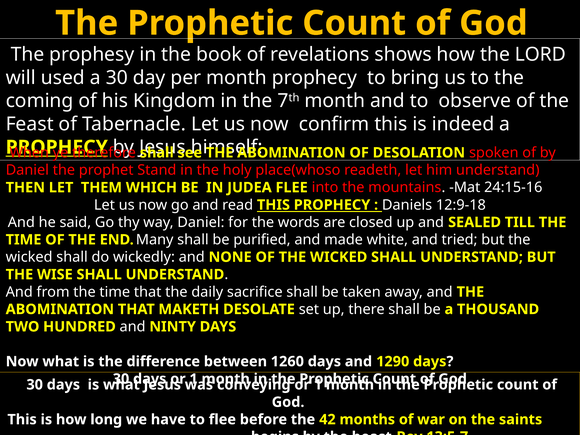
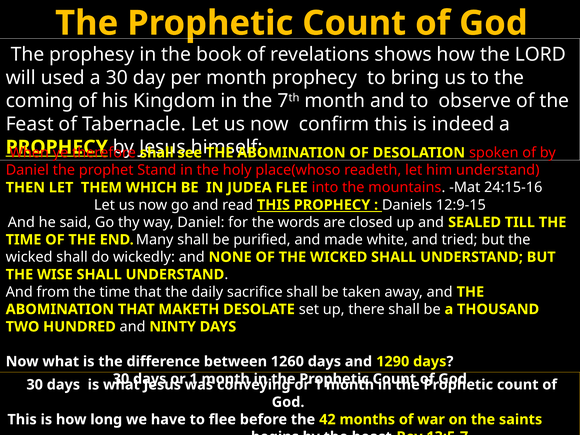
12:9-18: 12:9-18 -> 12:9-15 (461, 205)
